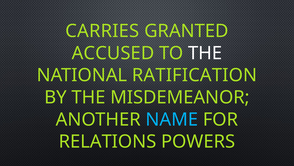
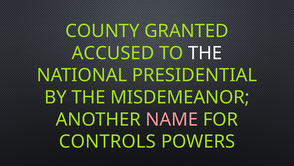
CARRIES: CARRIES -> COUNTY (102, 31)
RATIFICATION: RATIFICATION -> PRESIDENTIAL (195, 75)
NAME colour: light blue -> pink (172, 119)
RELATIONS: RELATIONS -> CONTROLS (107, 141)
